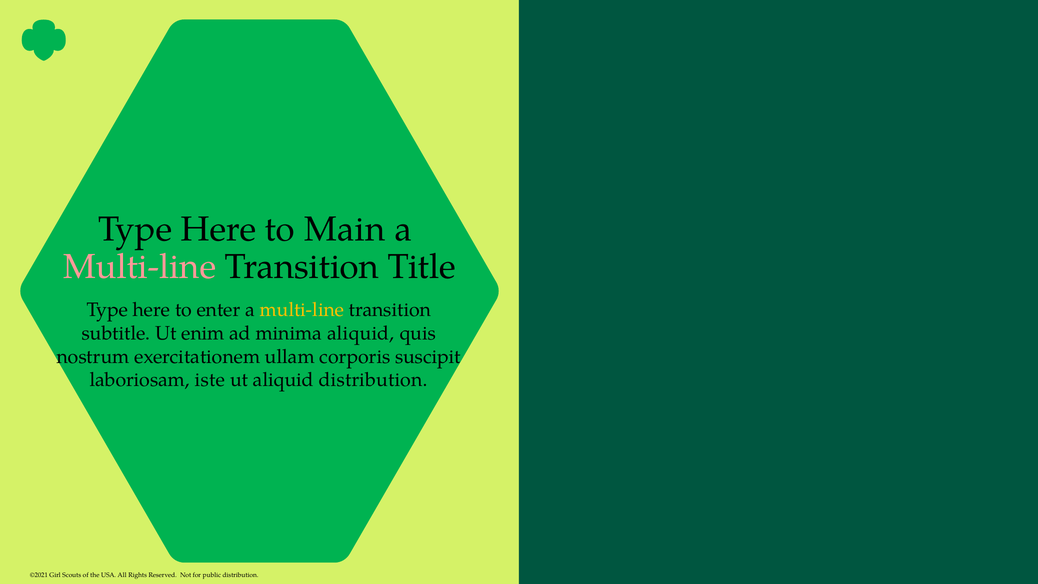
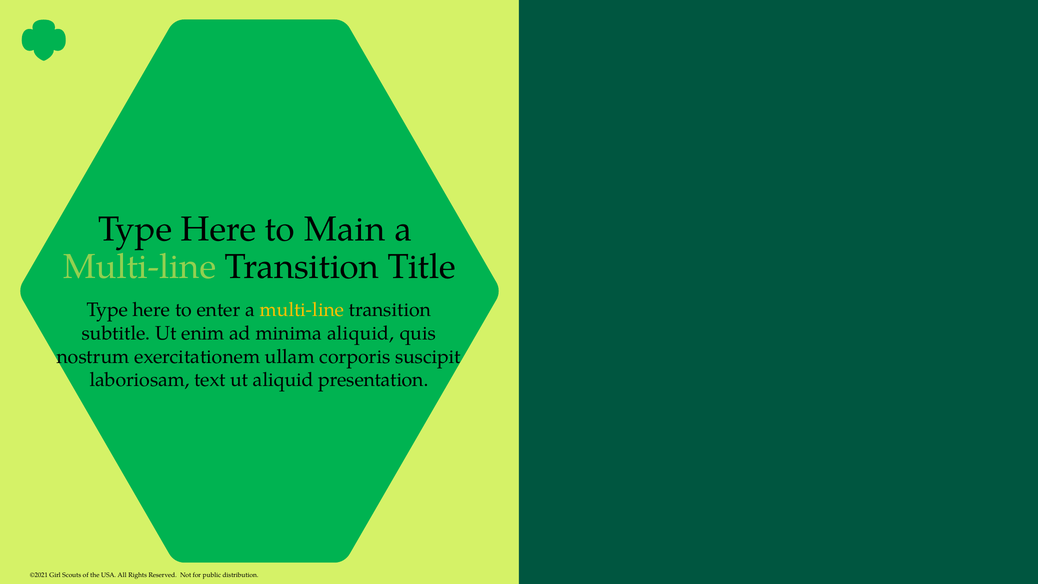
Multi-line colour: pink -> light green (140, 267)
iste: iste -> text (210, 380)
aliquid distribution: distribution -> presentation (373, 380)
